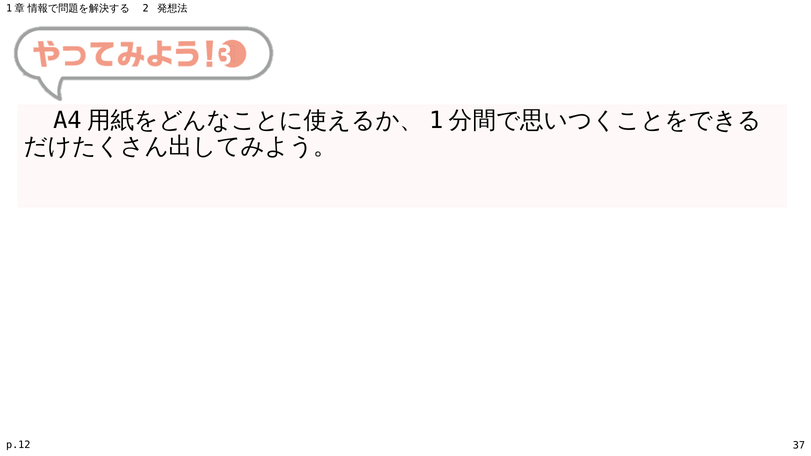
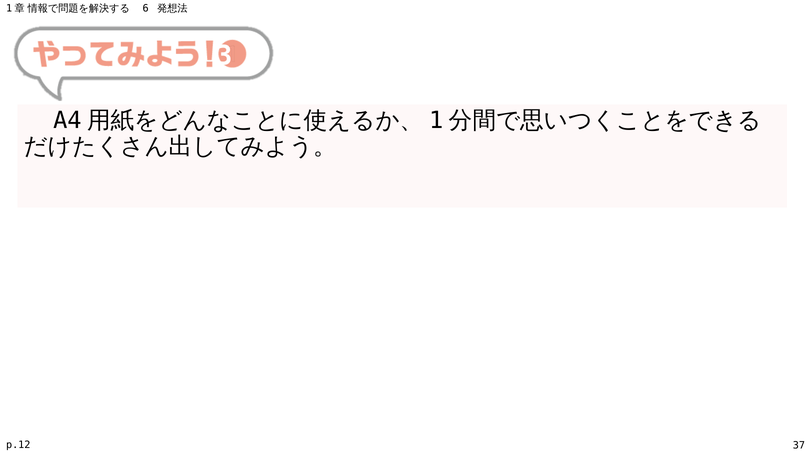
2: 2 -> 6 (146, 8)
